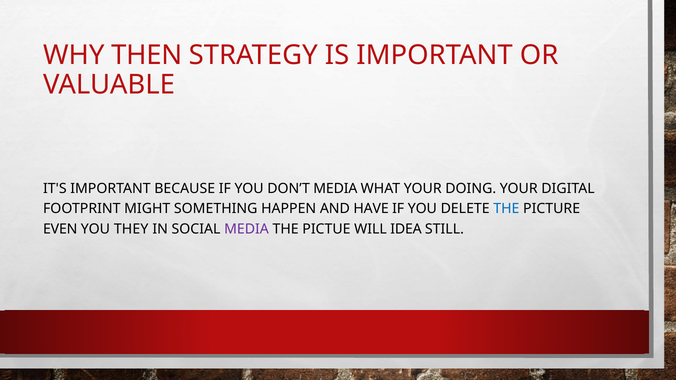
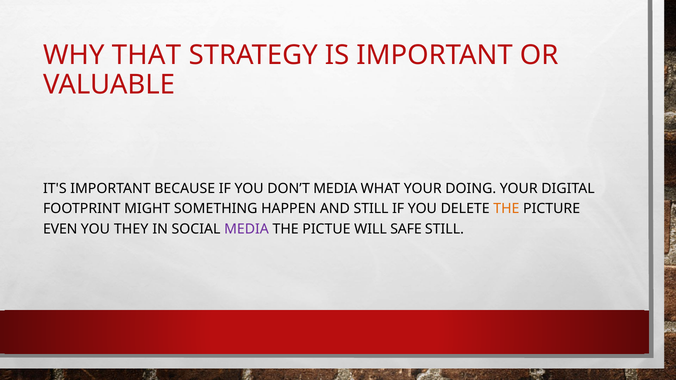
THEN: THEN -> THAT (146, 55)
AND HAVE: HAVE -> STILL (371, 209)
THE colour: blue -> orange (506, 209)
IDEA: IDEA -> SAFE (406, 229)
